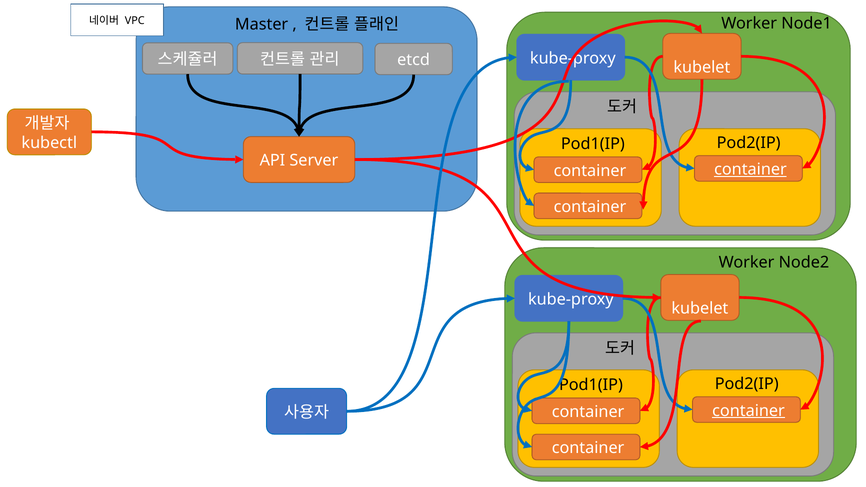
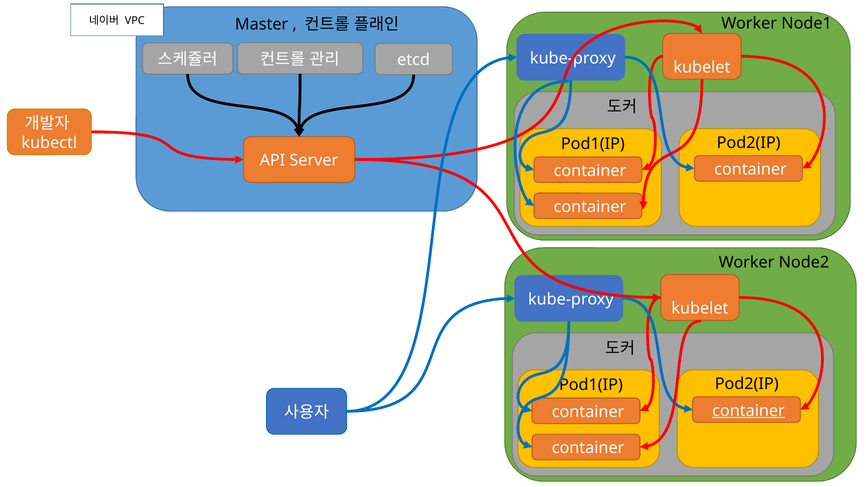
container underline: present -> none (750, 170)
